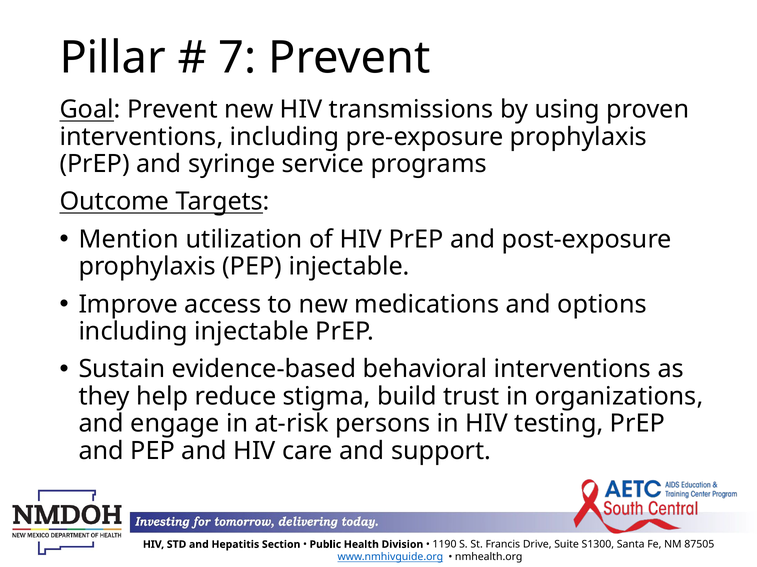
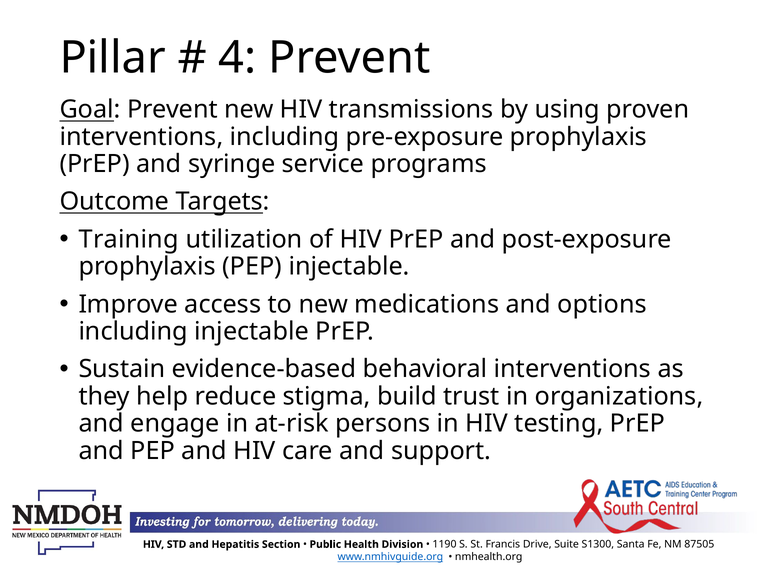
7: 7 -> 4 (237, 58)
Mention: Mention -> Training (129, 240)
